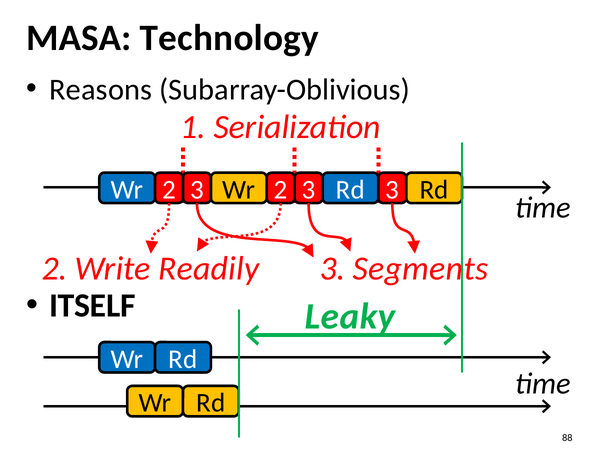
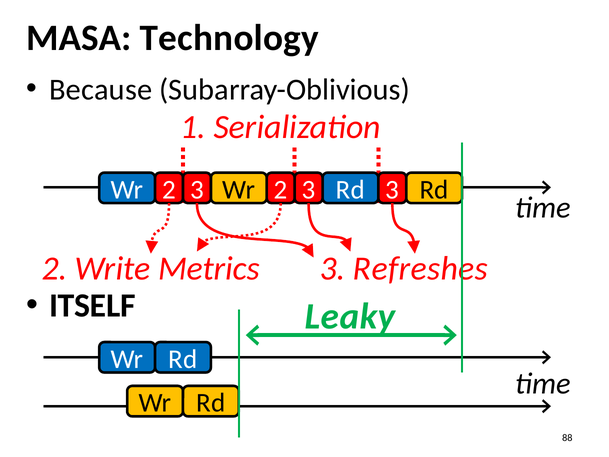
Reasons: Reasons -> Because (101, 89)
Readily: Readily -> Metrics (209, 269)
Segments: Segments -> Refreshes (420, 269)
